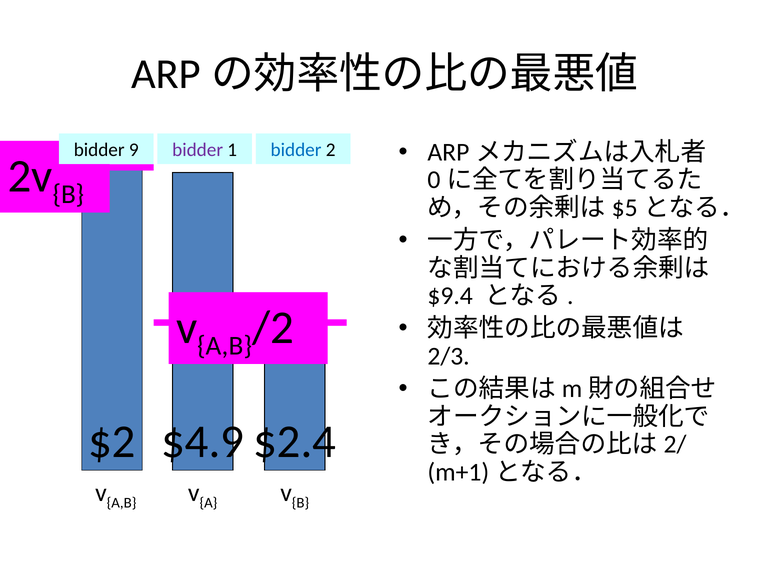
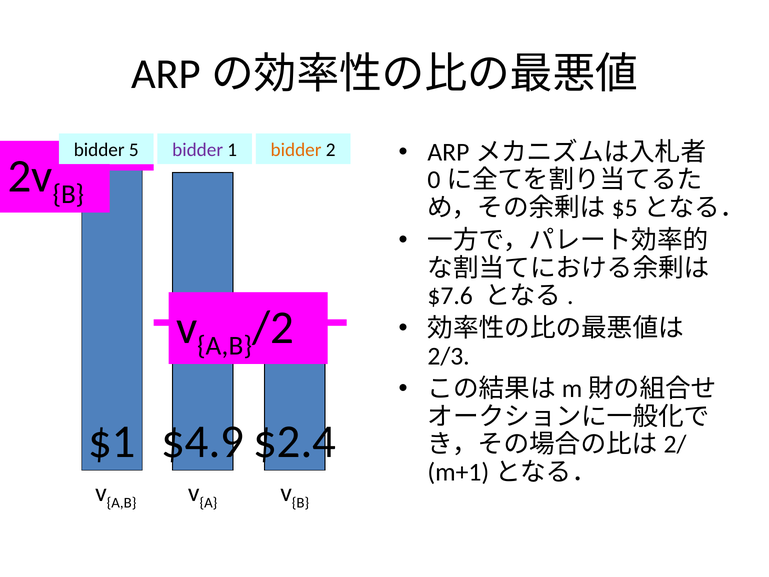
9: 9 -> 5 (134, 150)
bidder colour: blue -> orange (296, 150)
$9.4: $9.4 -> $7.6 (450, 296)
$2: $2 -> $1 (112, 441)
